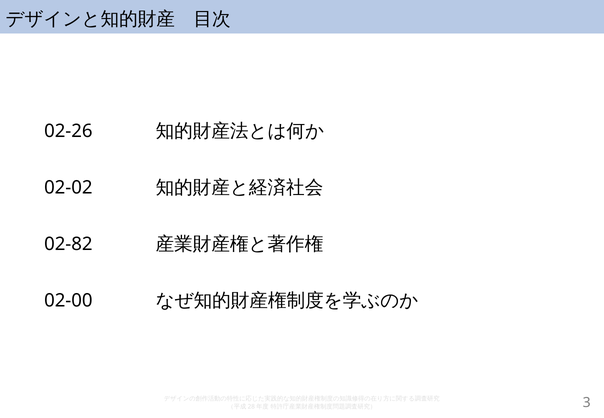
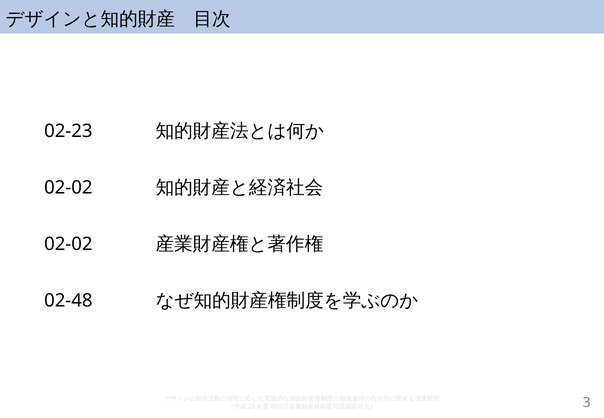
02-26: 02-26 -> 02-23 (68, 131)
02-82: 02-82 -> 02-02 (68, 244)
02-00: 02-00 -> 02-48 (68, 301)
